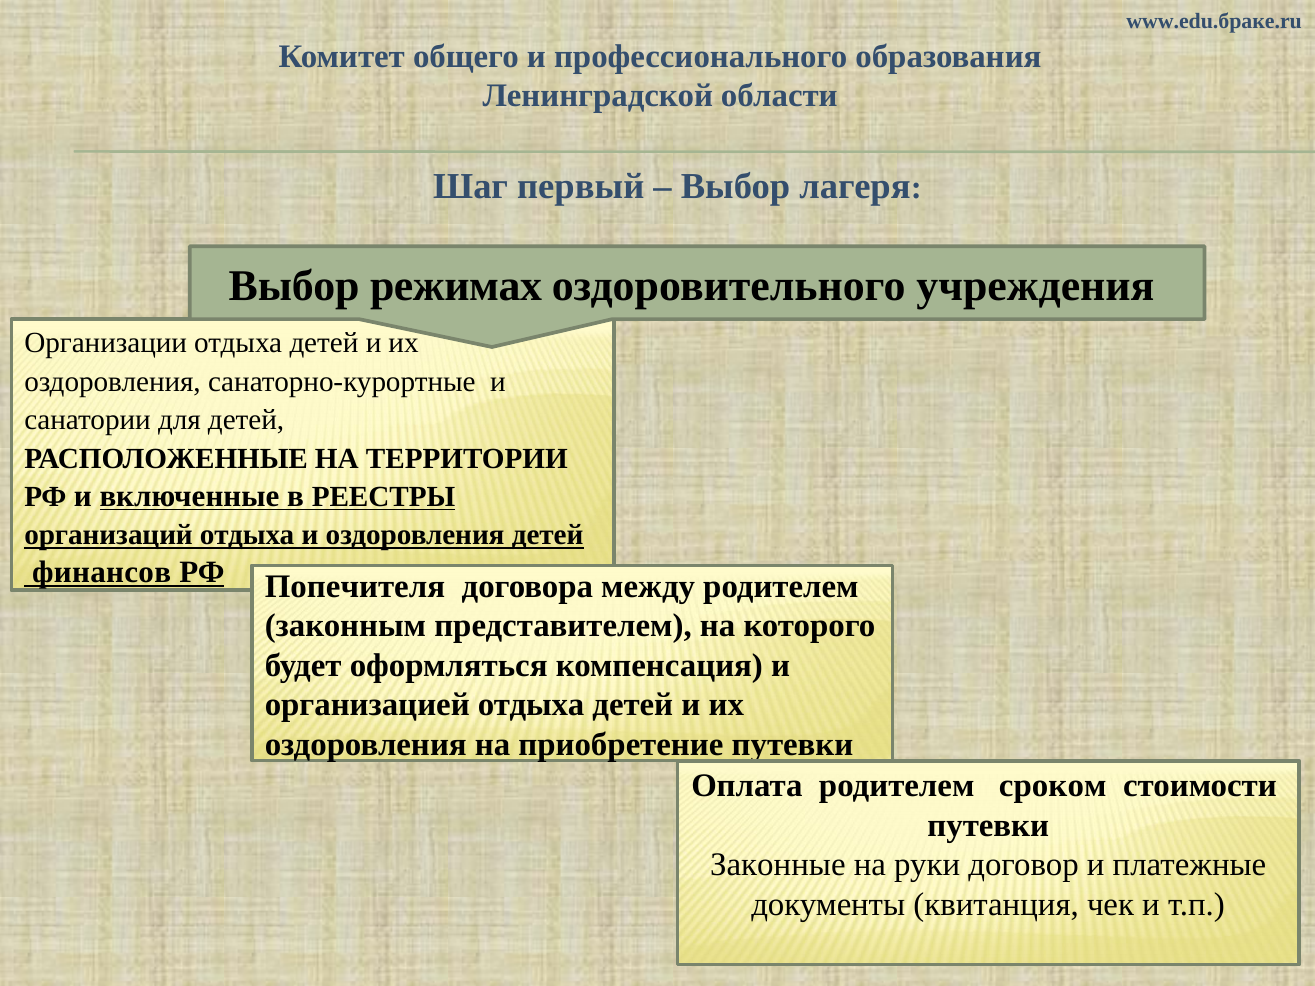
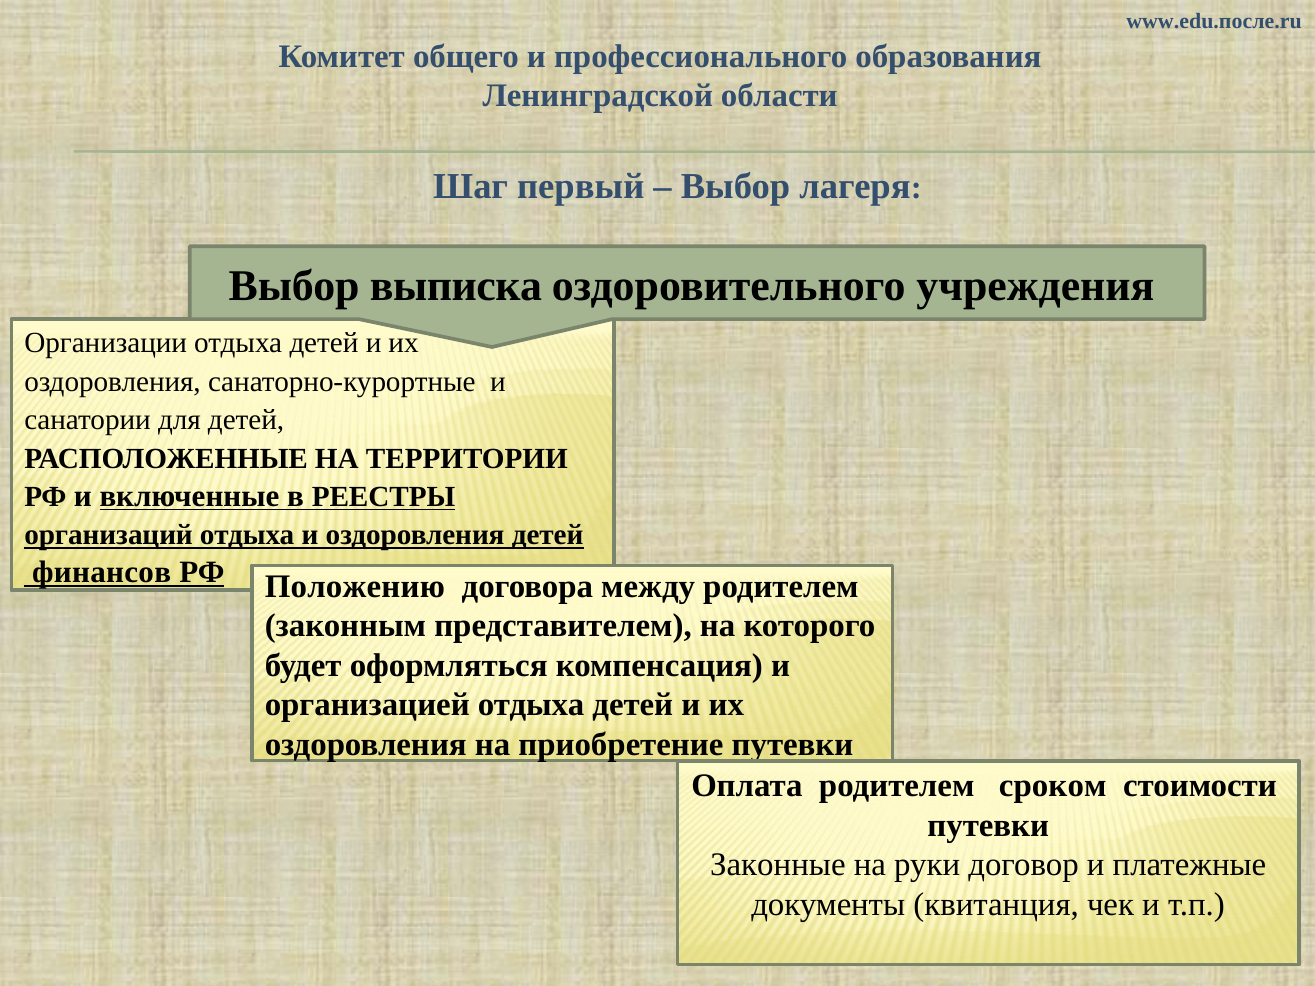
www.edu.браке.ru: www.edu.браке.ru -> www.edu.после.ru (1214, 21)
режимах: режимах -> выписка (456, 286)
Попечителя: Попечителя -> Положению (355, 587)
